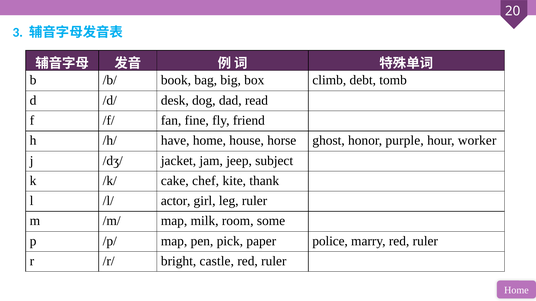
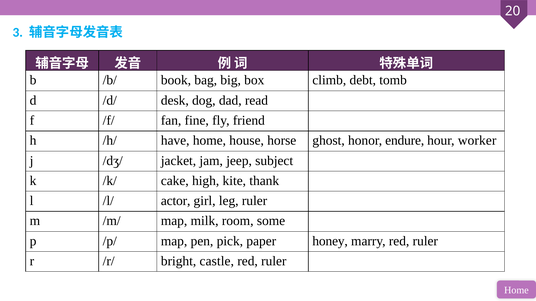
purple: purple -> endure (405, 141)
chef: chef -> high (206, 181)
police: police -> honey (330, 241)
